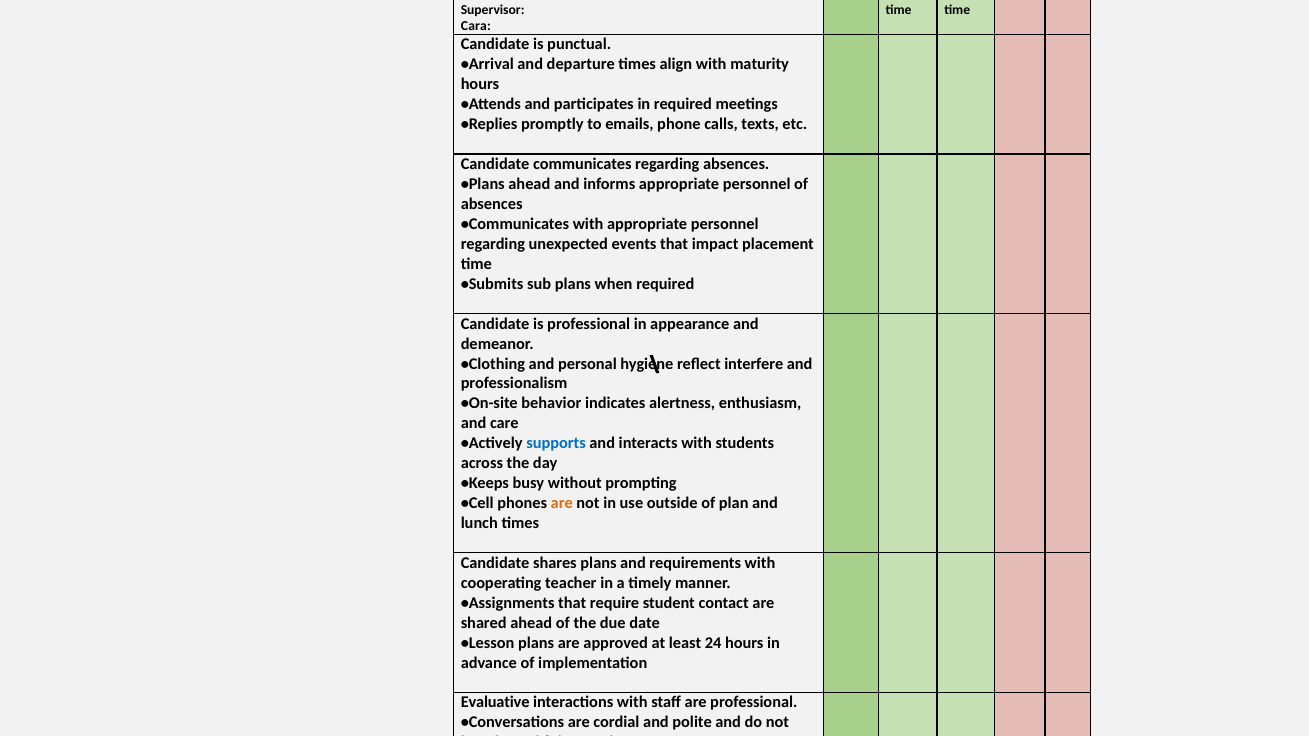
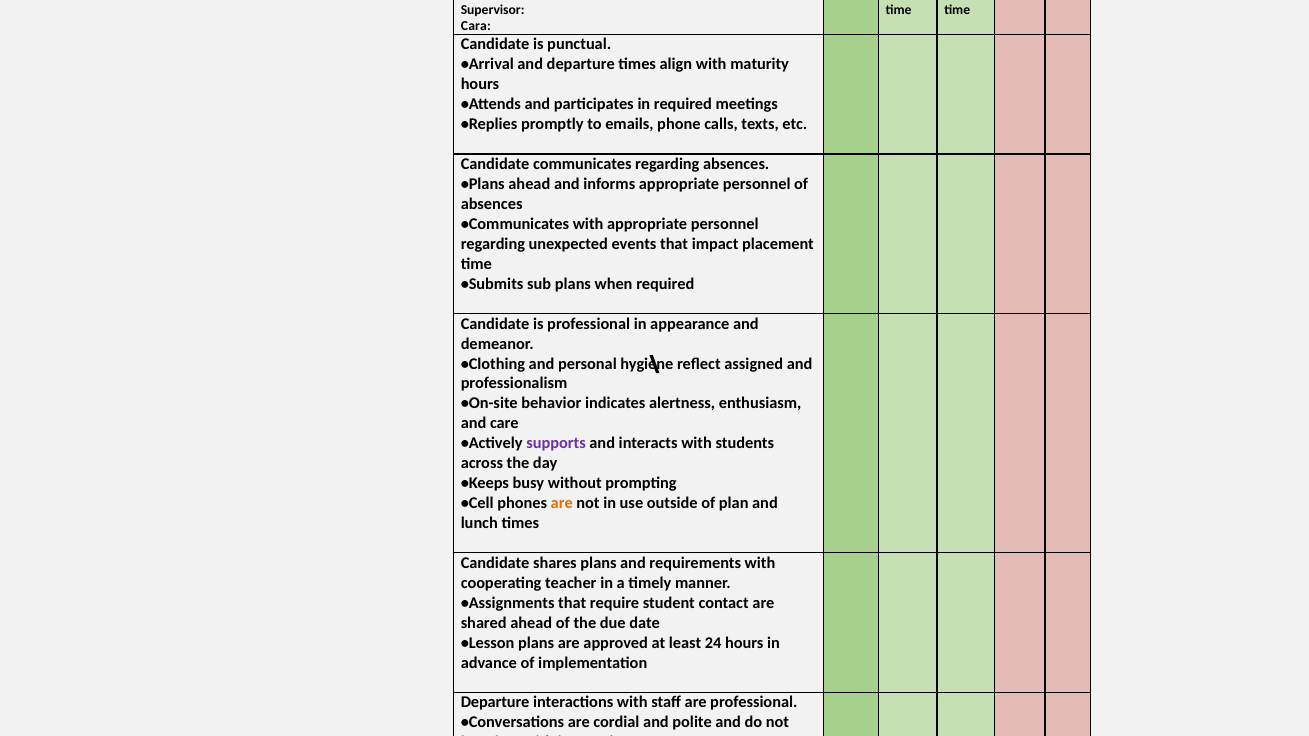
reflect interfere: interfere -> assigned (754, 364)
supports colour: blue -> purple (556, 444)
Evaluative: Evaluative -> Departure (495, 703)
